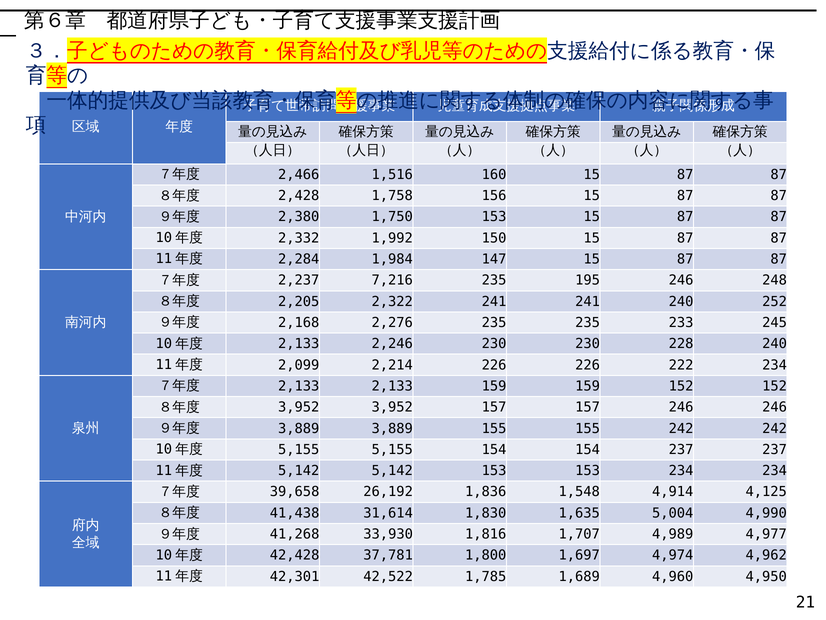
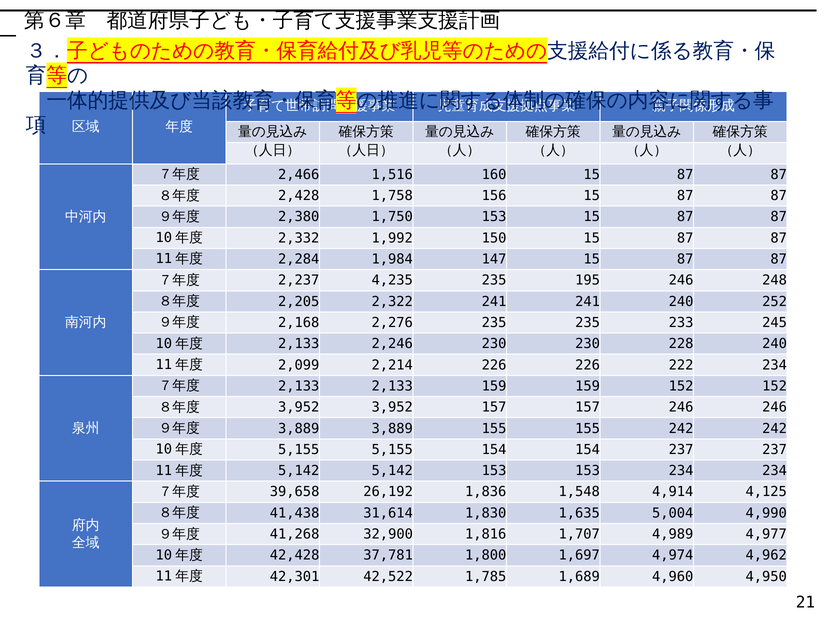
7,216: 7,216 -> 4,235 (392, 280)
33,930: 33,930 -> 32,900 (388, 534)
